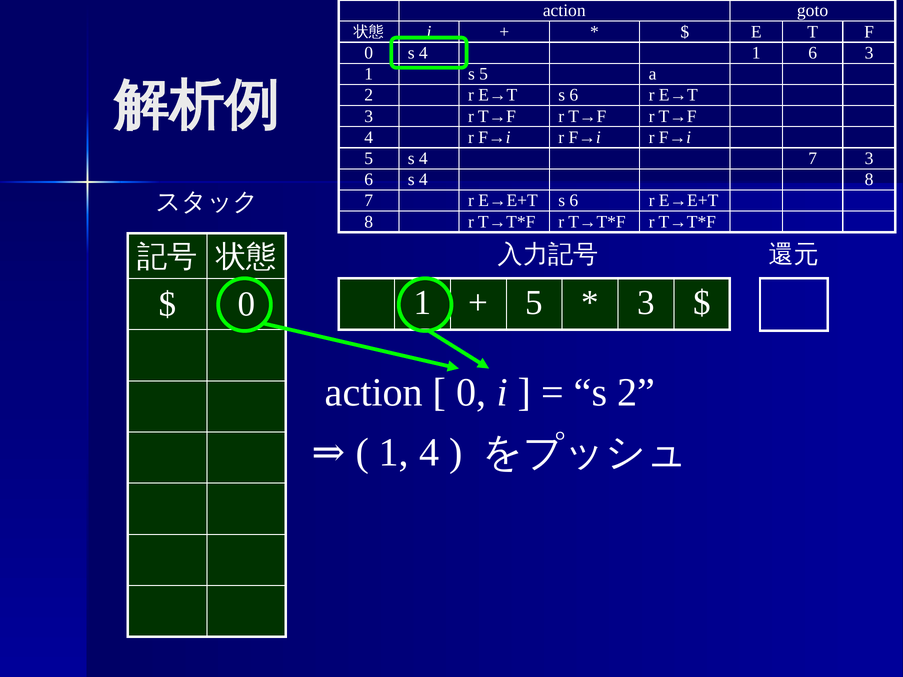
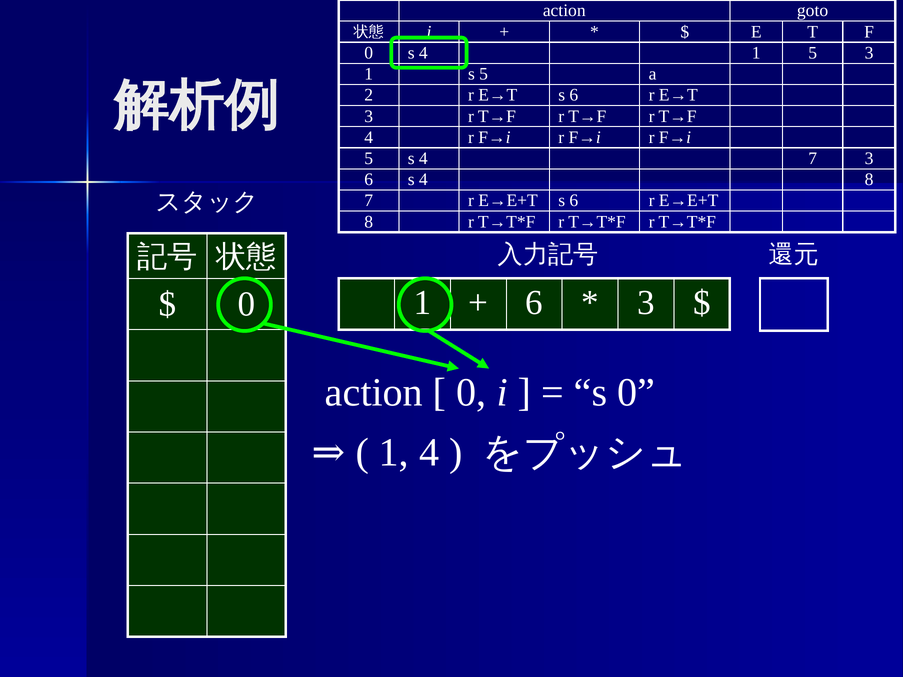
1 6: 6 -> 5 (813, 53)
5: 5 -> 6 (534, 303)
s 2: 2 -> 0 (636, 393)
